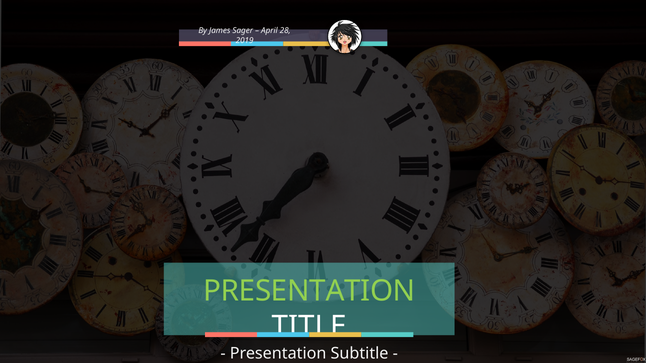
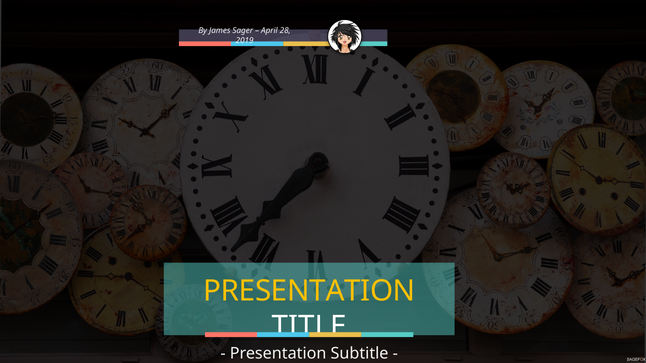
PRESENTATION colour: light green -> yellow (309, 292)
